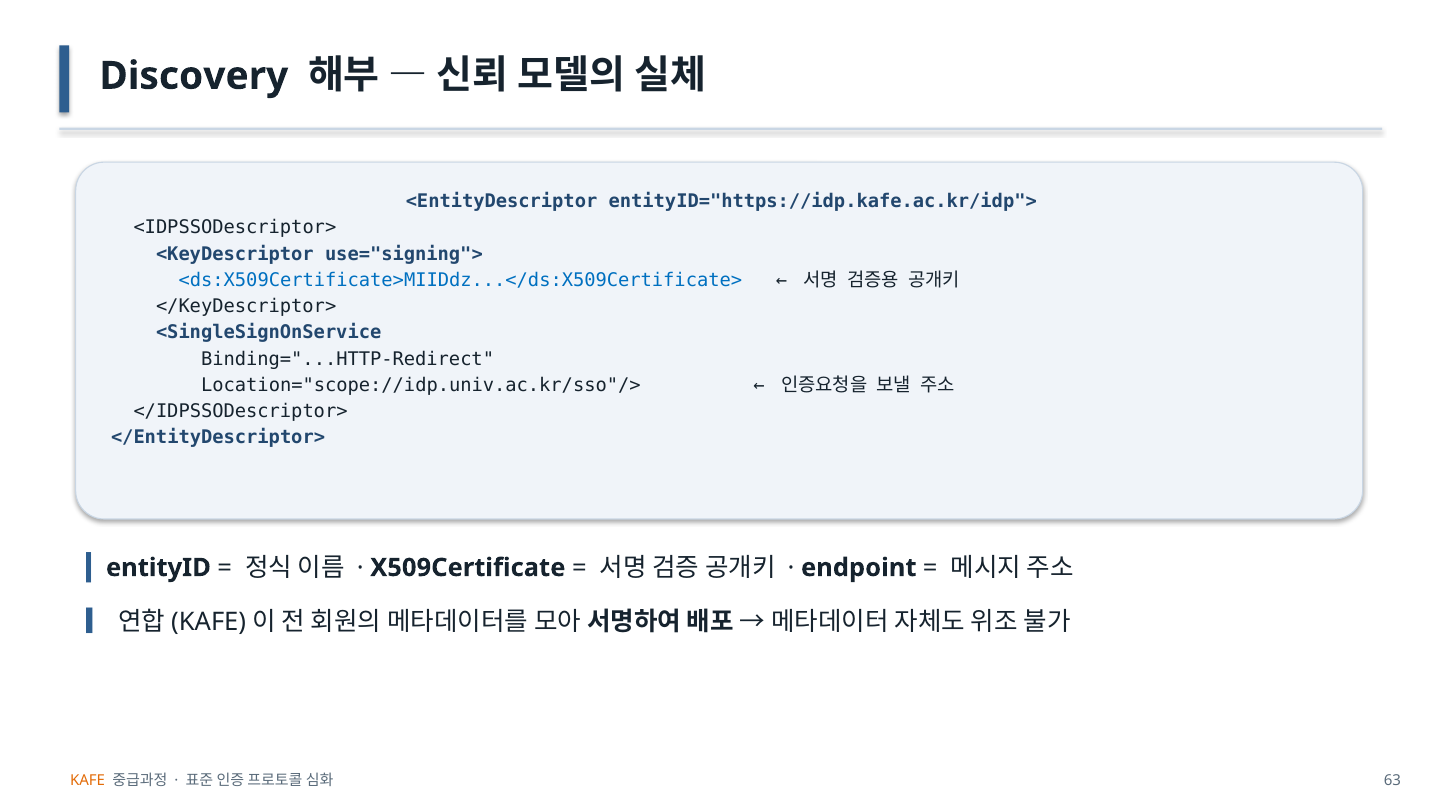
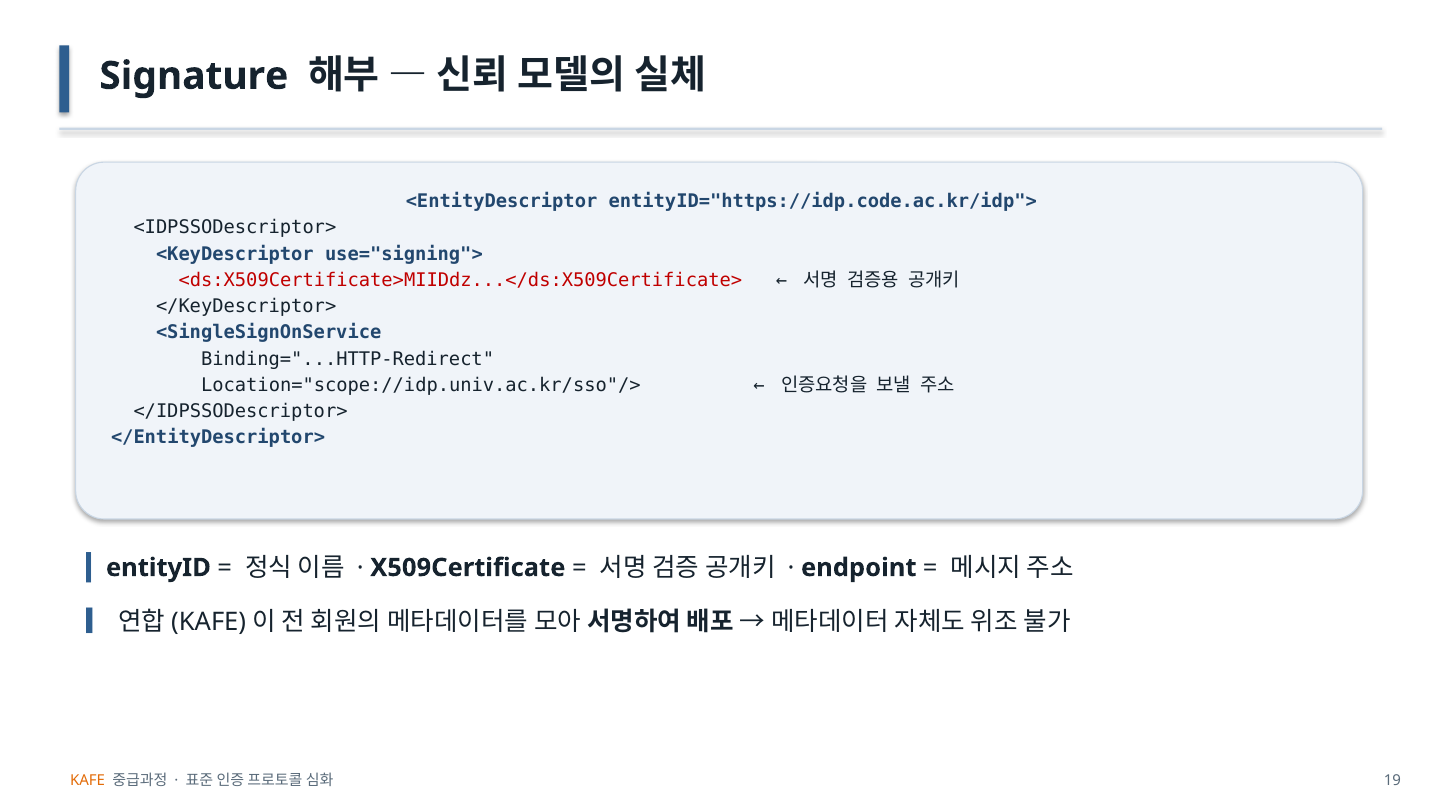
Discovery: Discovery -> Signature (194, 76)
entityID="https://idp.kafe.ac.kr/idp">: entityID="https://idp.kafe.ac.kr/idp"> -> entityID="https://idp.code.ac.kr/idp"> (823, 202)
<ds:X509Certificate>MIIDdz...</ds:X509Certificate> colour: blue -> red (460, 280)
63: 63 -> 19 (1392, 781)
